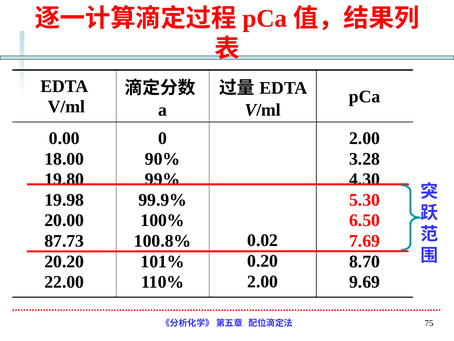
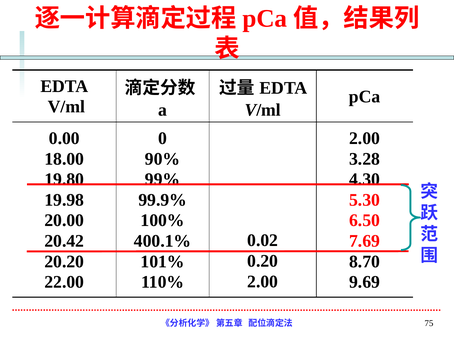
87.73: 87.73 -> 20.42 (64, 241)
100.8%: 100.8% -> 400.1% (163, 241)
